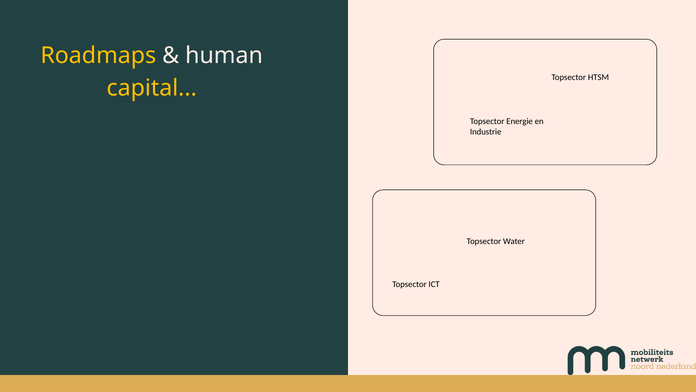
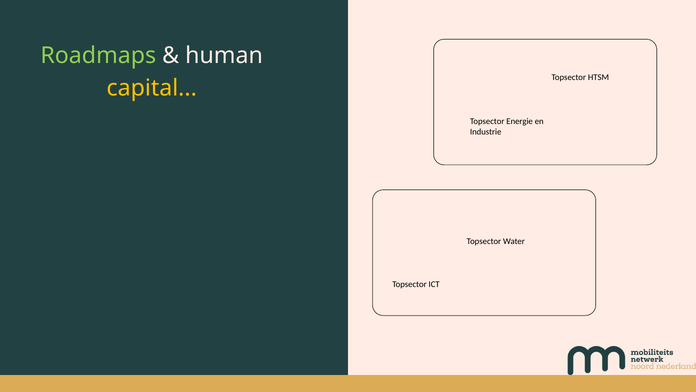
Roadmaps colour: yellow -> light green (98, 56)
